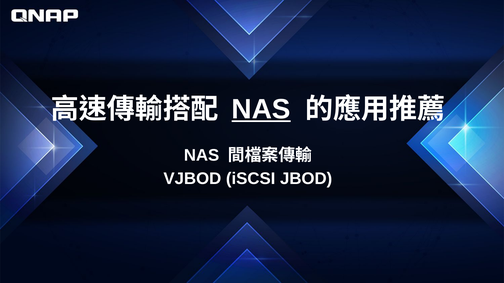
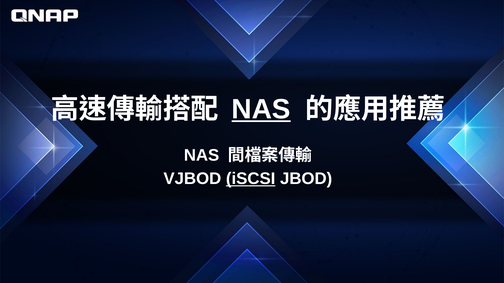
iSCSI underline: none -> present (251, 179)
